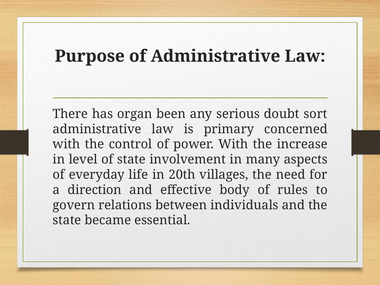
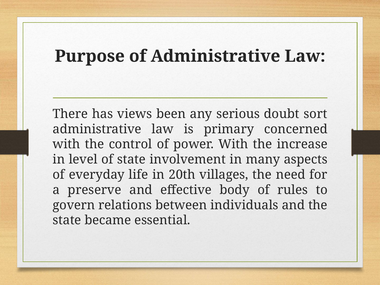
organ: organ -> views (135, 114)
direction: direction -> preserve (95, 190)
